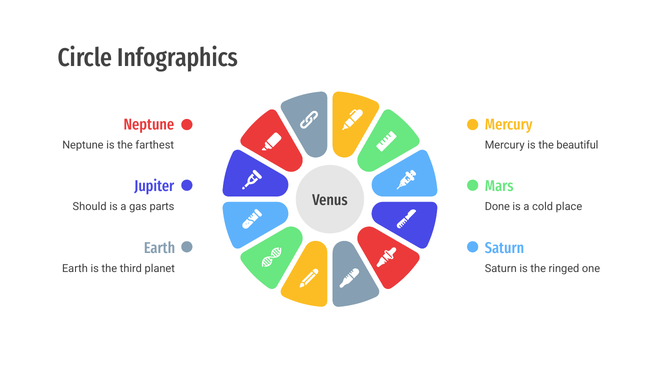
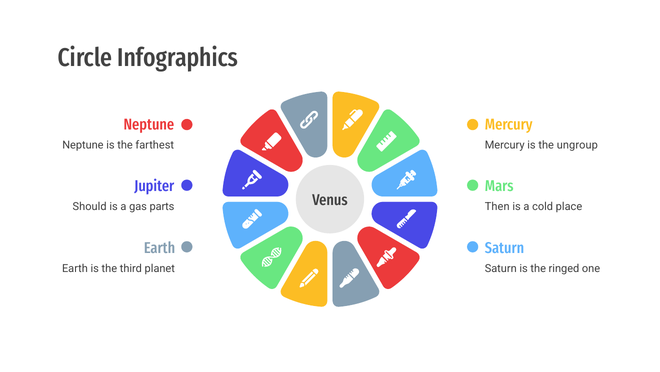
beautiful: beautiful -> ungroup (577, 145)
Done: Done -> Then (497, 206)
